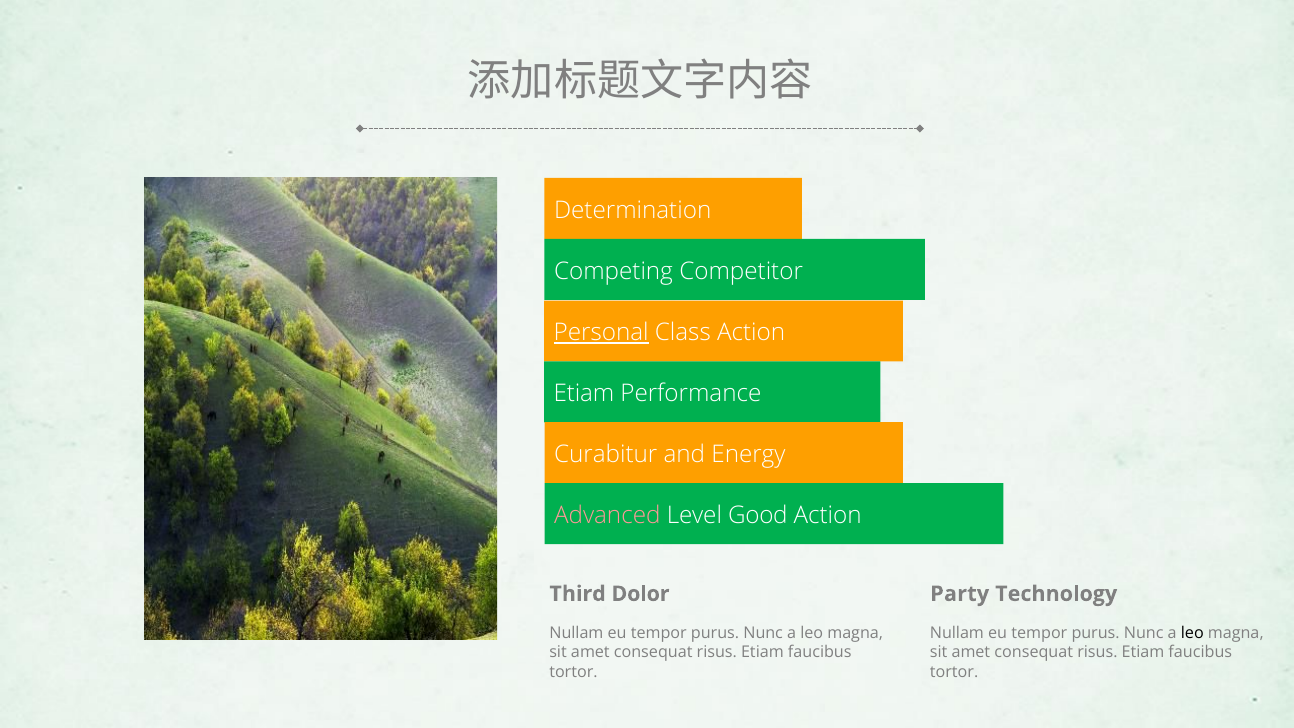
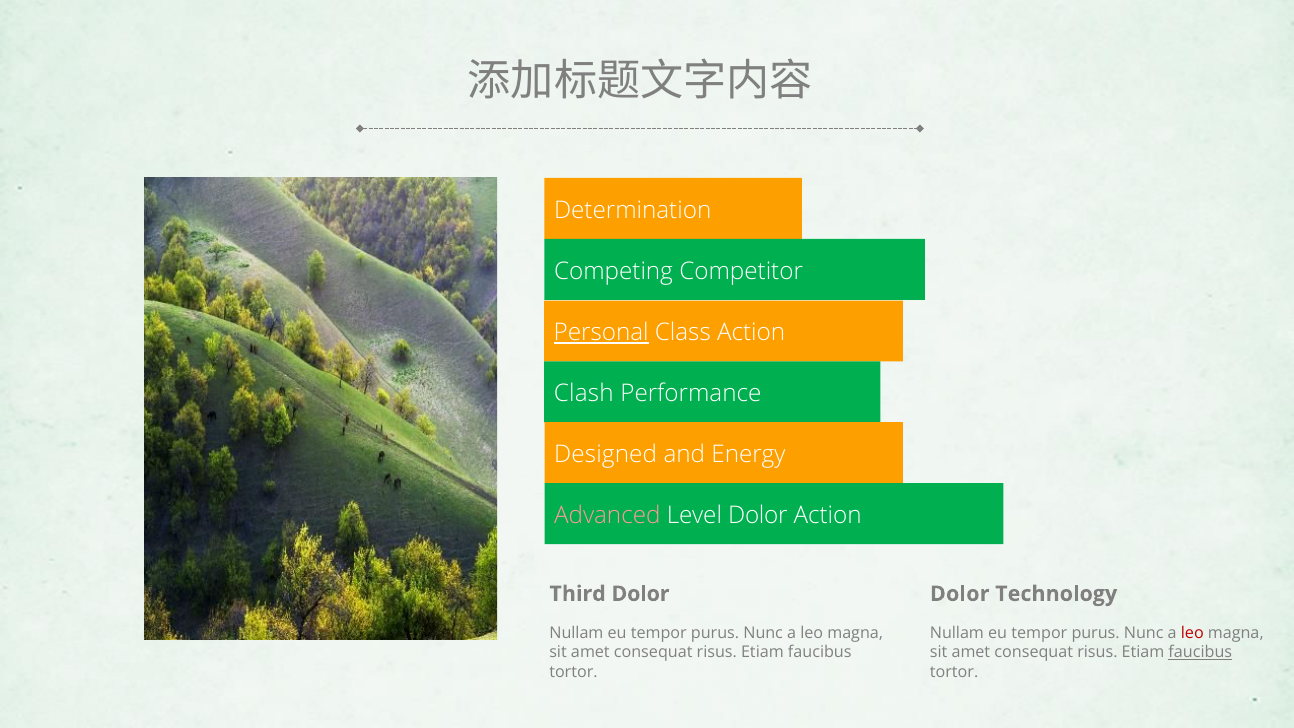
Etiam: Etiam -> Clash (584, 394)
Curabitur: Curabitur -> Designed (606, 454)
Level Good: Good -> Dolor (758, 515)
Party: Party -> Dolor (960, 594)
leo colour: black -> red (1192, 633)
faucibus underline: none -> present (1200, 652)
